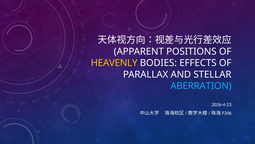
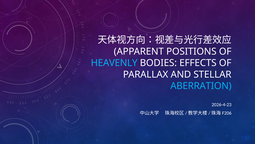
HEAVENLY colour: yellow -> light blue (114, 63)
